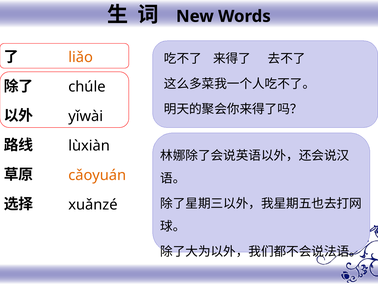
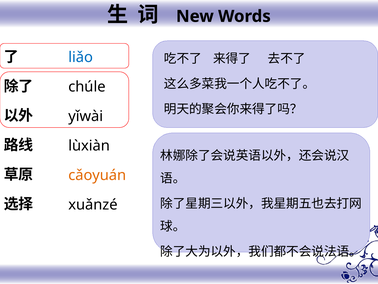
liǎo colour: orange -> blue (81, 57)
